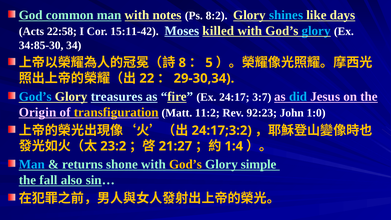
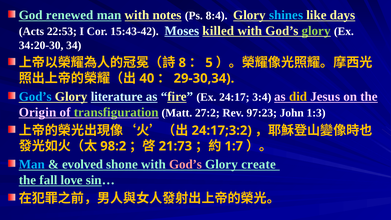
common: common -> renewed (70, 15)
8:2: 8:2 -> 8:4 (217, 16)
22:58: 22:58 -> 22:53 (62, 31)
15:11-42: 15:11-42 -> 15:43-42 (135, 31)
glory colour: light blue -> light green (316, 31)
34:85-30: 34:85-30 -> 34:20-30 (41, 45)
22: 22 -> 40 (147, 78)
treasures: treasures -> literature (117, 97)
3:7: 3:7 -> 3:4 (262, 97)
did colour: light blue -> yellow (298, 97)
transfiguration colour: yellow -> light green (116, 112)
11:2: 11:2 -> 27:2 (207, 113)
92:23: 92:23 -> 97:23 (262, 113)
1:0: 1:0 -> 1:3 (316, 113)
23:2: 23:2 -> 98:2 (113, 146)
21:27: 21:27 -> 21:73 (175, 146)
1:4: 1:4 -> 1:7 (234, 146)
returns: returns -> evolved (83, 164)
God’s colour: yellow -> pink (186, 164)
simple: simple -> create (259, 164)
also: also -> love (72, 180)
